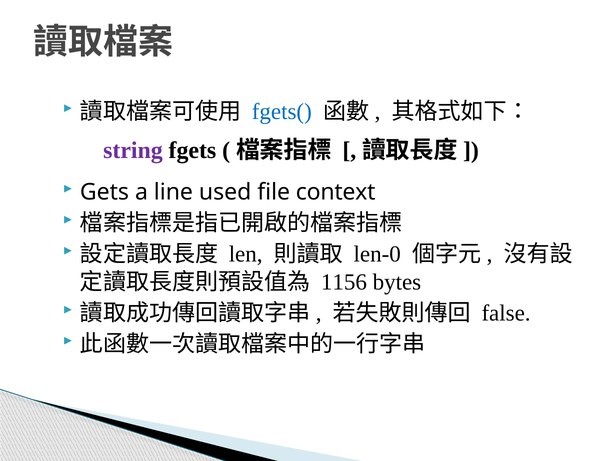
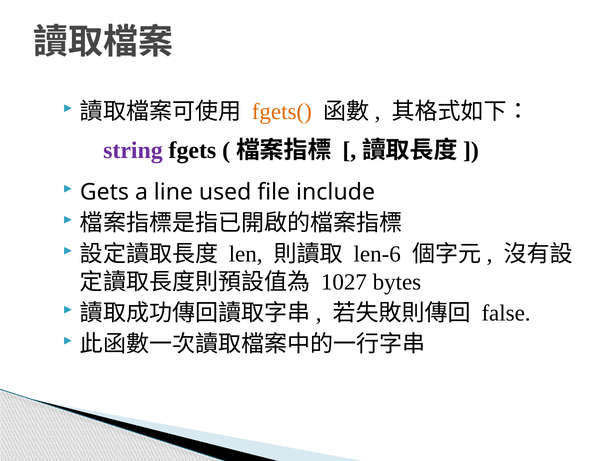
fgets( colour: blue -> orange (282, 112)
context: context -> include (336, 192)
len-0: len-0 -> len-6 (377, 254)
1156: 1156 -> 1027 (344, 282)
